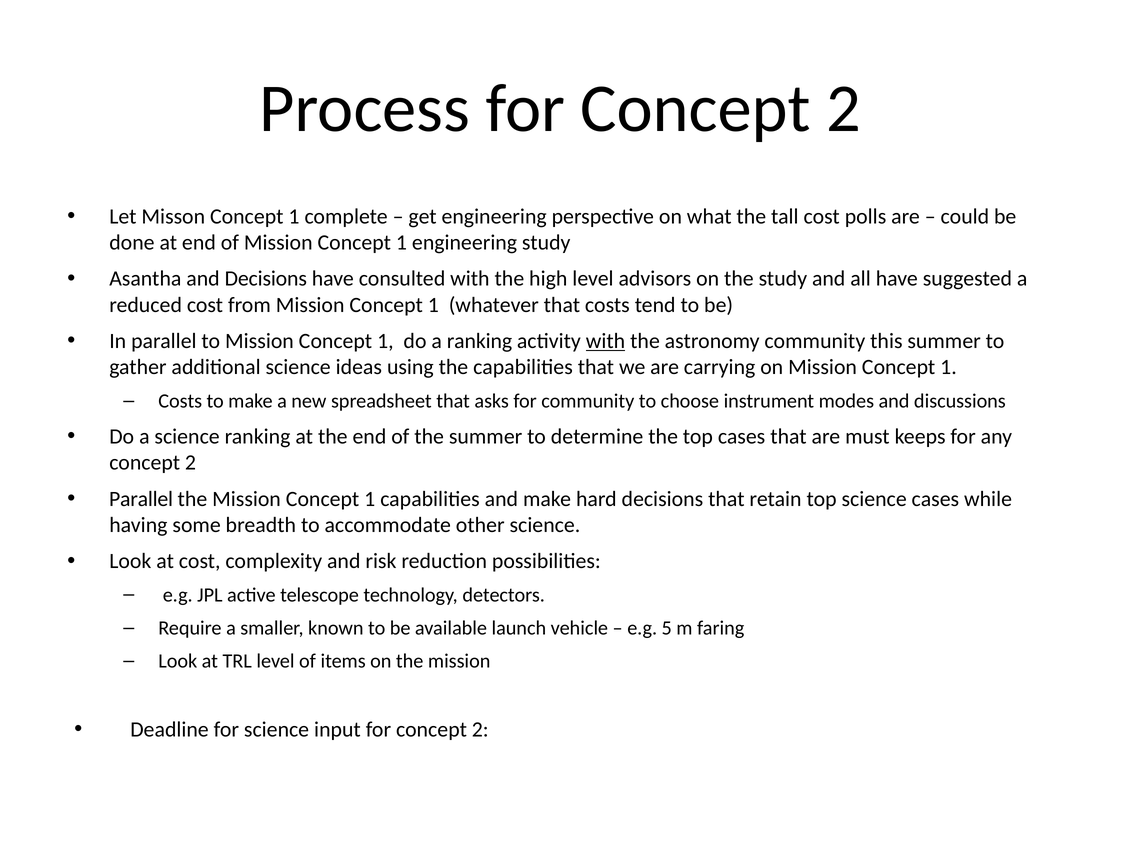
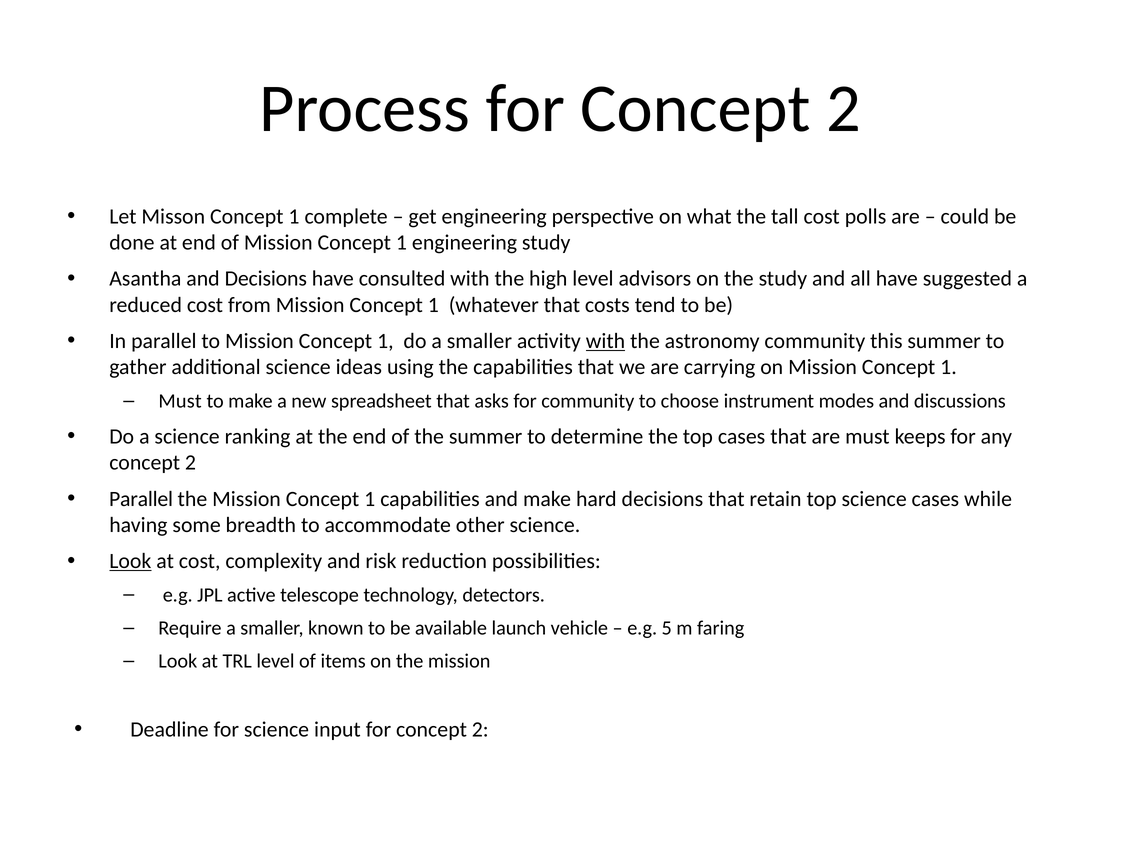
do a ranking: ranking -> smaller (479, 341)
Costs: Costs -> Must (180, 401)
Look underline: none -> present (130, 561)
